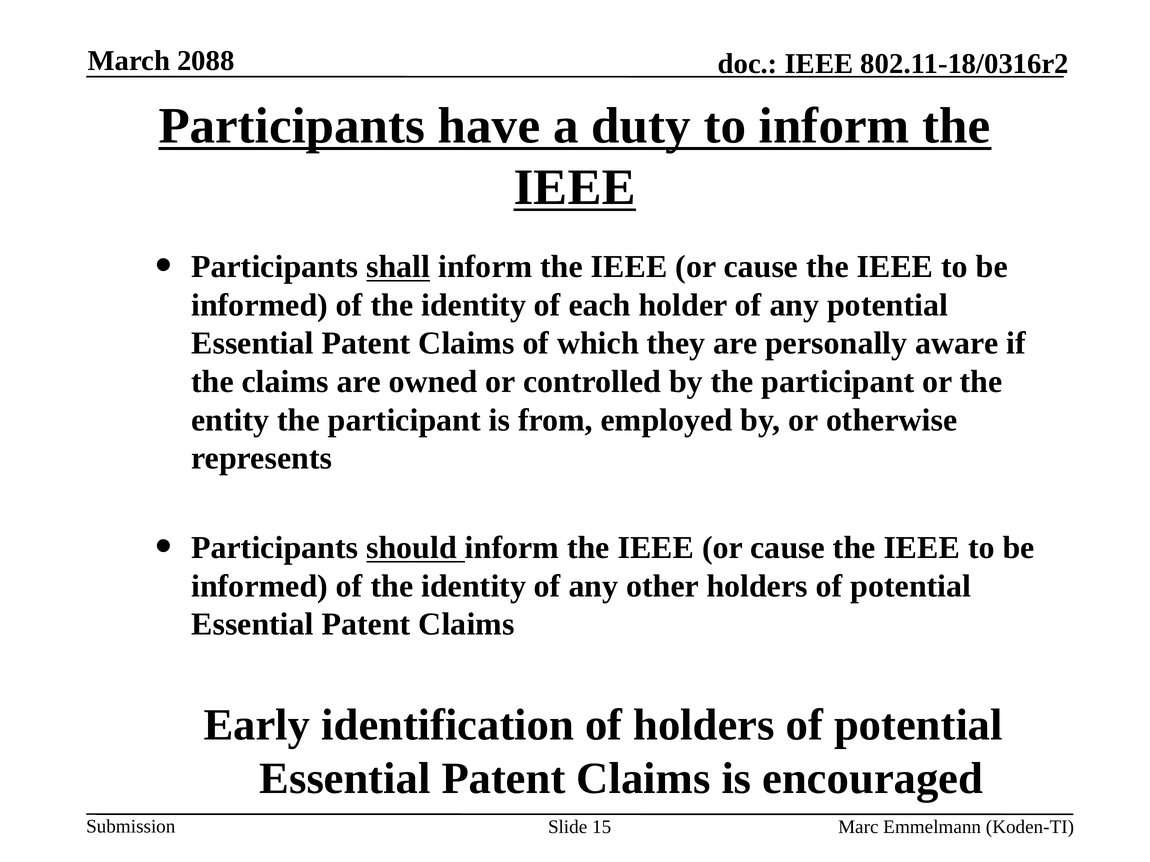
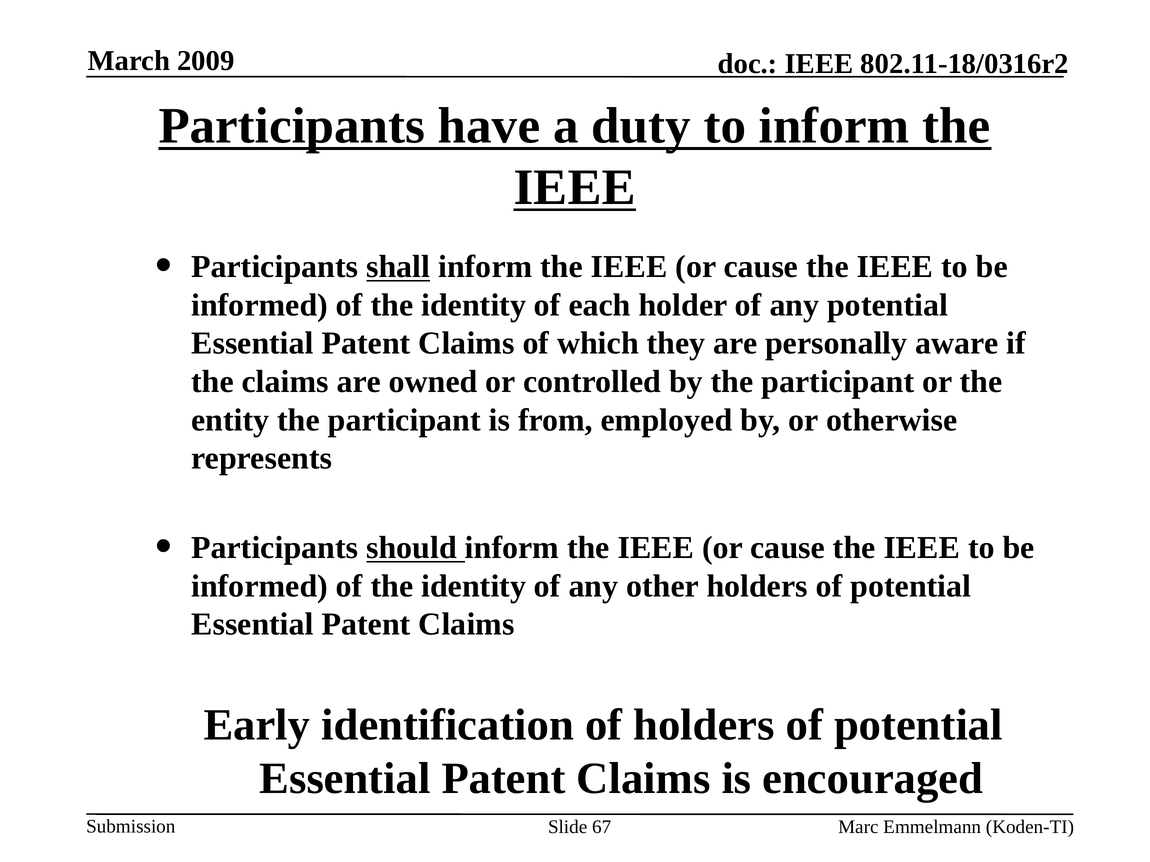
2088: 2088 -> 2009 (206, 61)
15: 15 -> 67 (602, 827)
